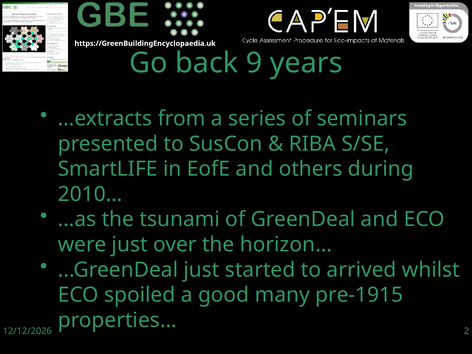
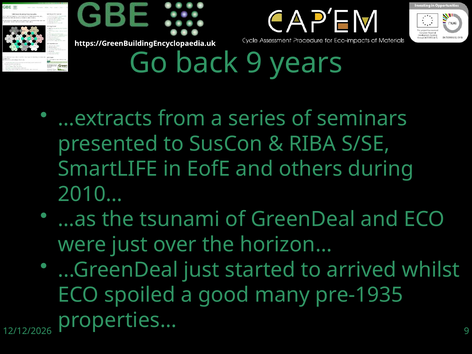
pre-1915: pre-1915 -> pre-1935 (359, 295)
2: 2 -> 9 (467, 331)
